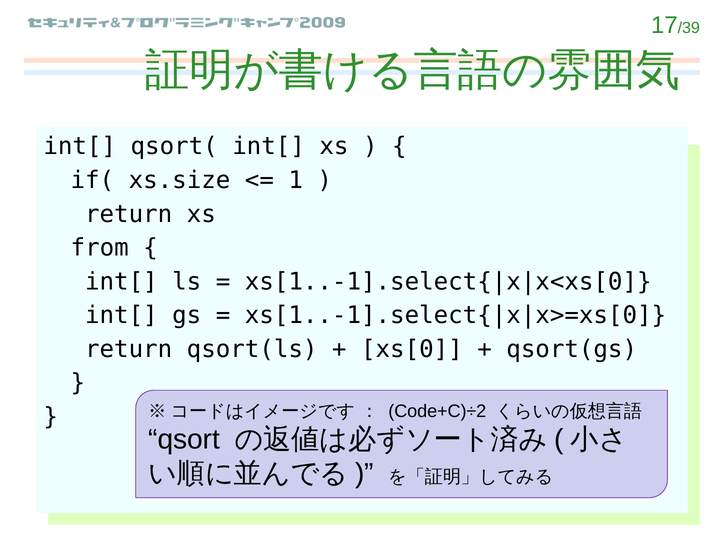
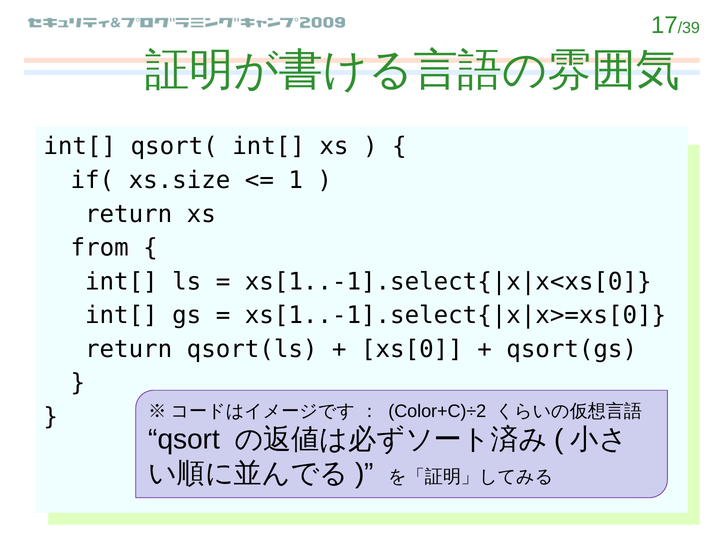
Code+C)÷2: Code+C)÷2 -> Color+C)÷2 (437, 411)
